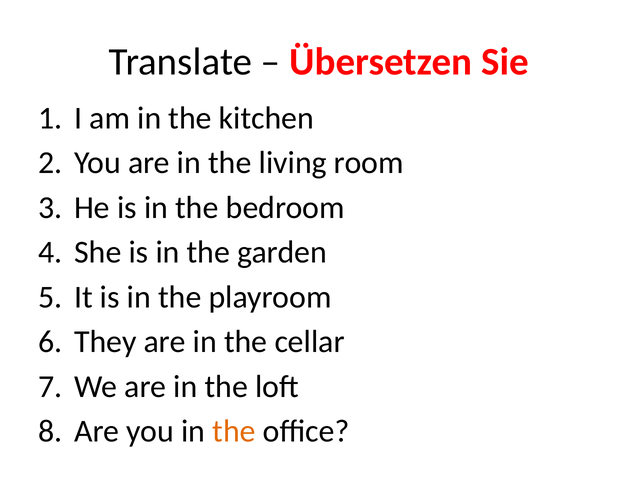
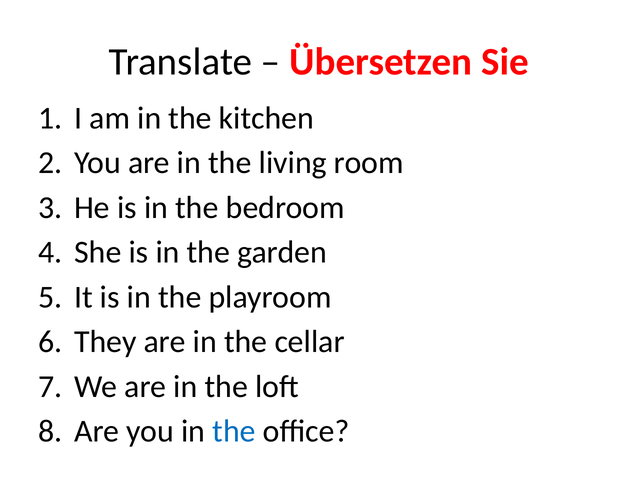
the colour: orange -> blue (234, 431)
